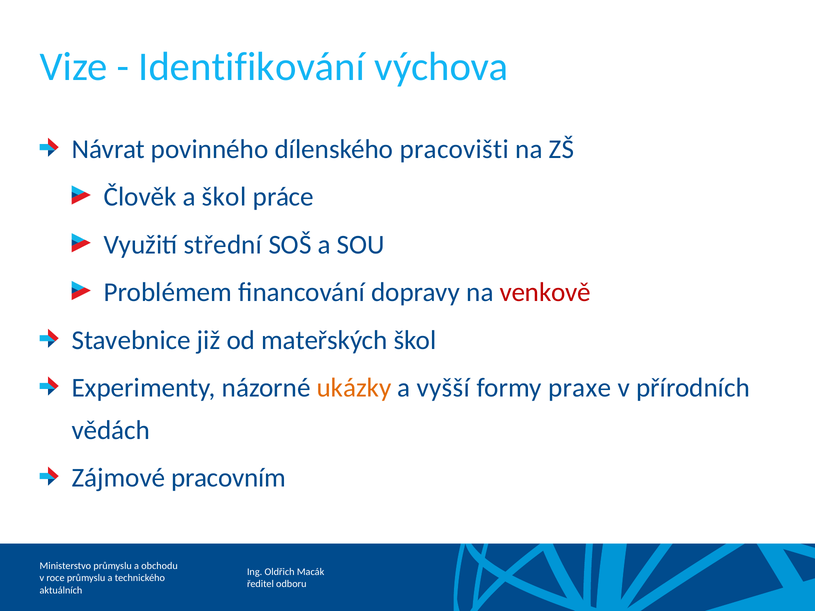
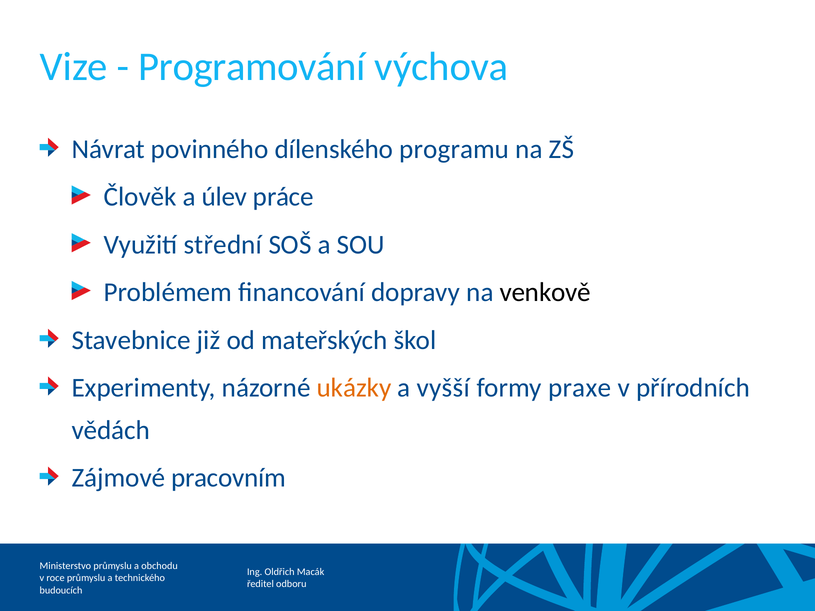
Identifikování: Identifikování -> Programování (252, 67)
pracovišti: pracovišti -> programu (454, 149)
a škol: škol -> úlev (224, 197)
venkově colour: red -> black (545, 293)
aktuálních: aktuálních -> budoucích (61, 590)
